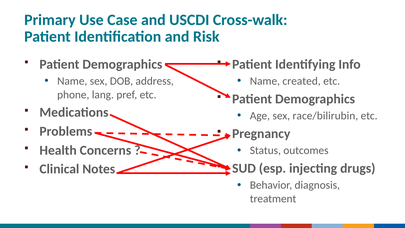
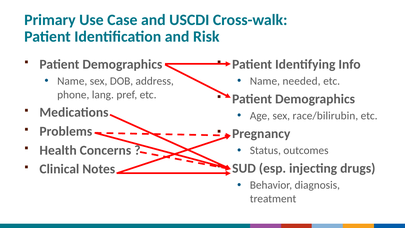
created: created -> needed (302, 81)
